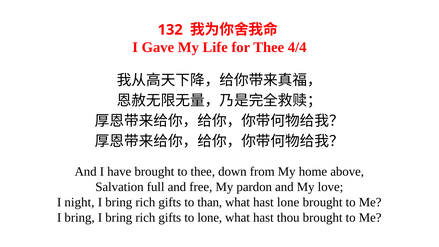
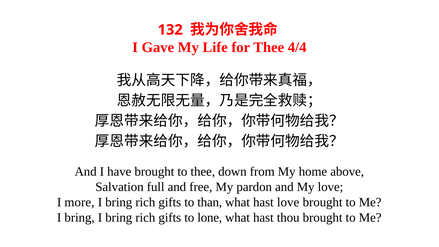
night: night -> more (79, 202)
hast lone: lone -> love (288, 202)
